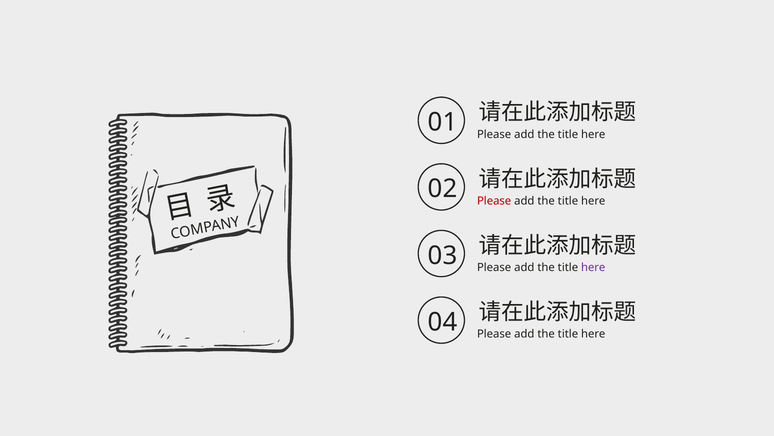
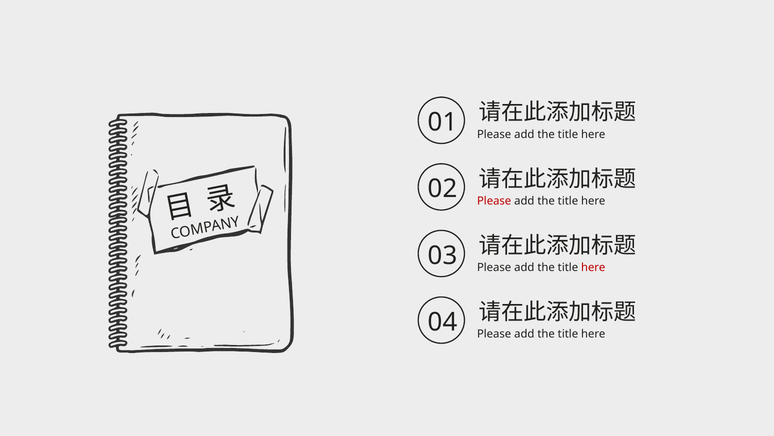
here colour: purple -> red (593, 267)
